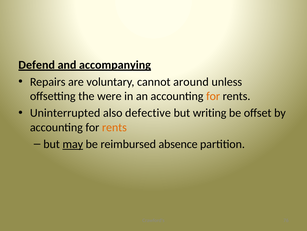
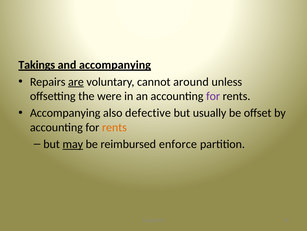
Defend: Defend -> Takings (37, 65)
are underline: none -> present (76, 82)
for colour: orange -> purple (213, 96)
Uninterrupted: Uninterrupted -> Accompanying (65, 113)
writing: writing -> usually (210, 113)
absence: absence -> enforce (178, 144)
